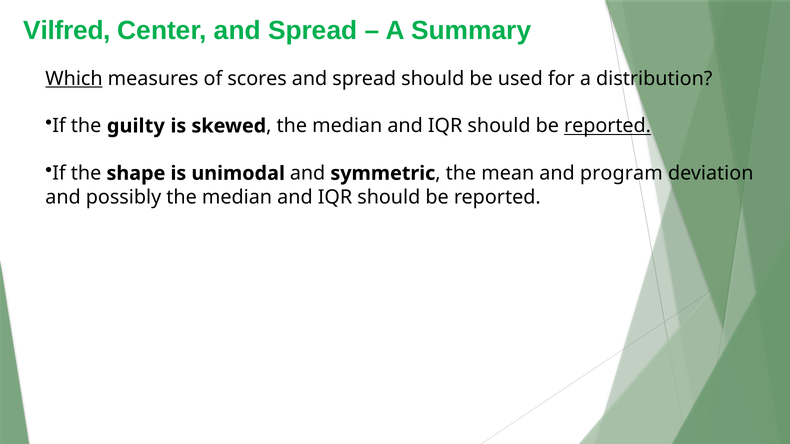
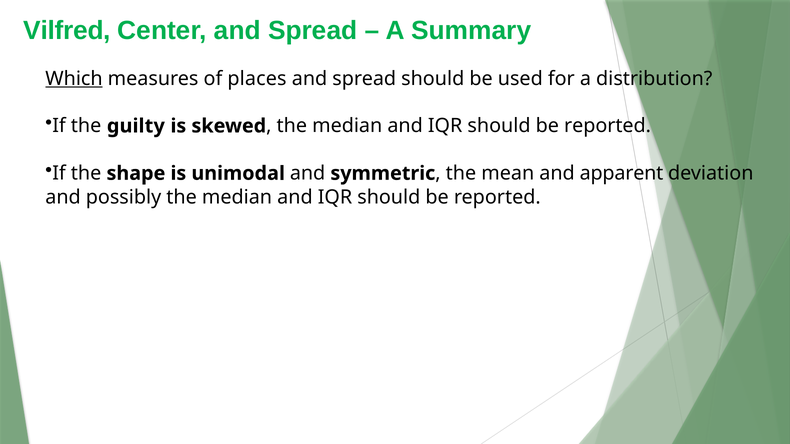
scores: scores -> places (257, 79)
reported underline: present -> none (608, 126)
program: program -> apparent (621, 173)
